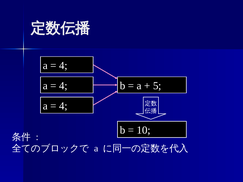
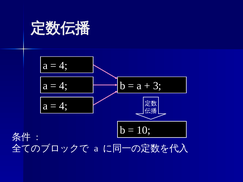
5: 5 -> 3 (157, 86)
